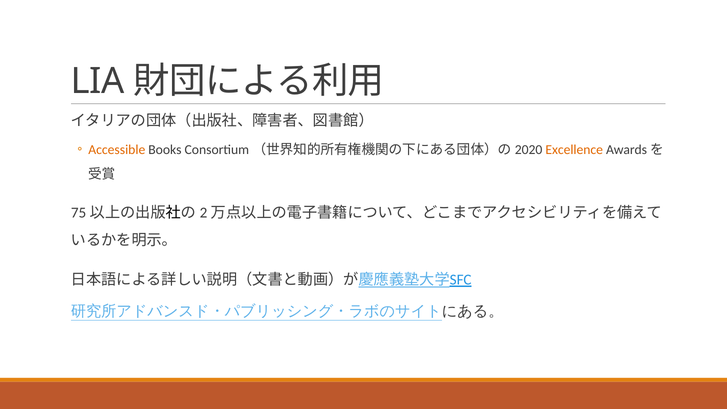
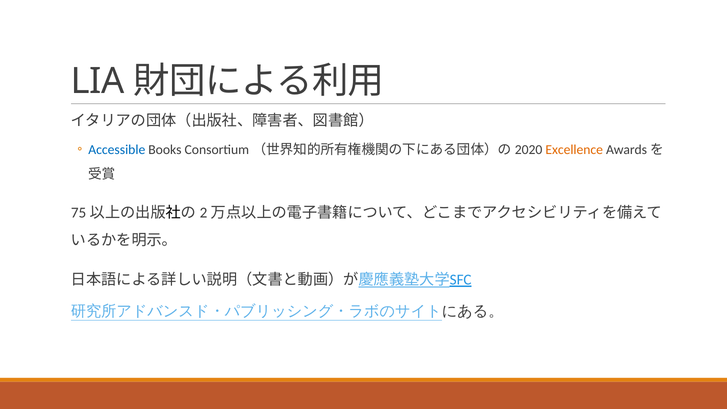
Accessible colour: orange -> blue (117, 150)
